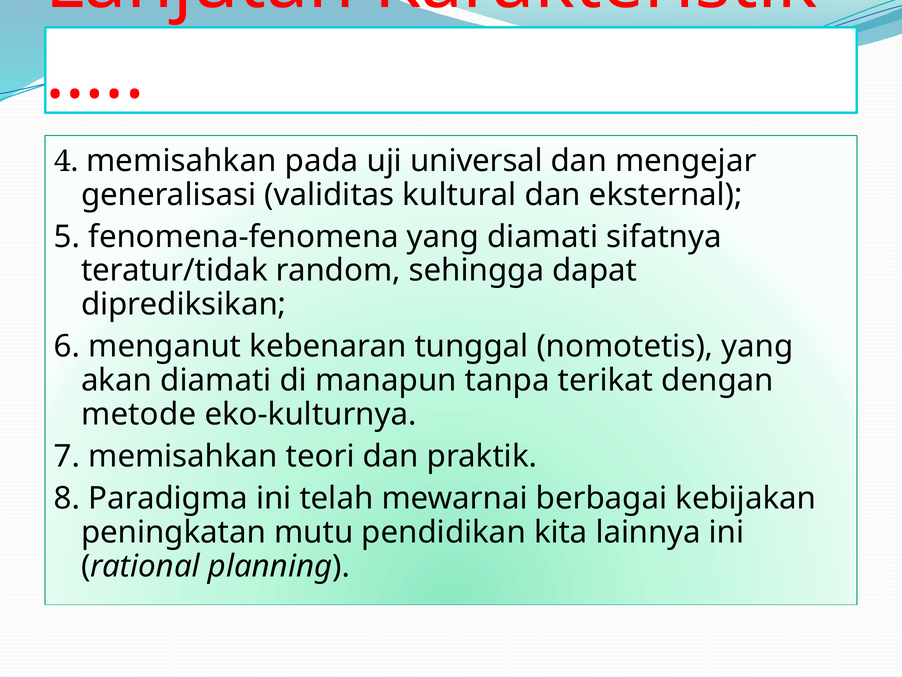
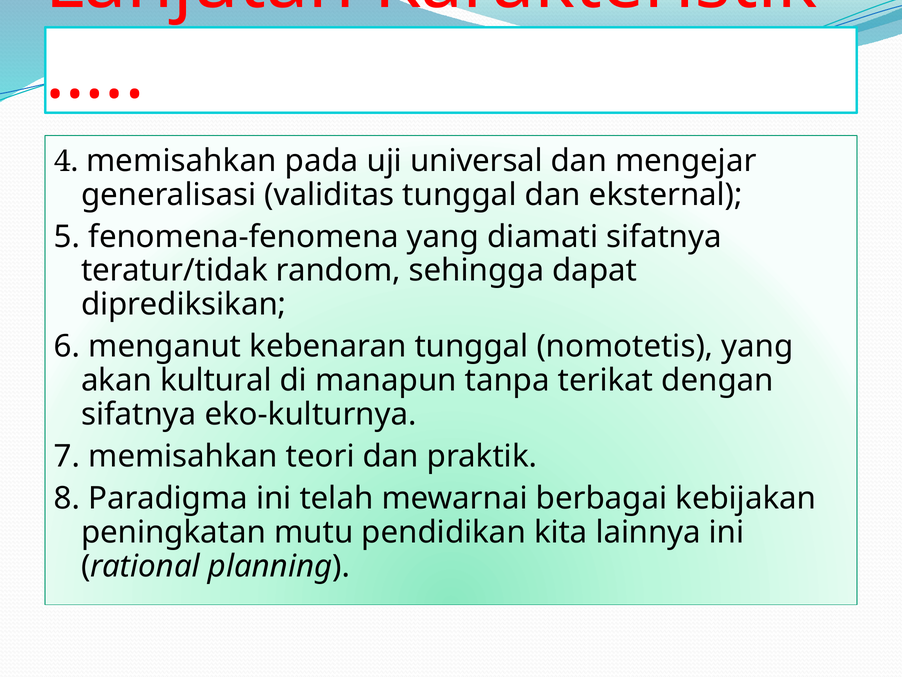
validitas kultural: kultural -> tunggal (460, 195)
akan diamati: diamati -> kultural (216, 380)
metode: metode -> sifatnya (139, 414)
